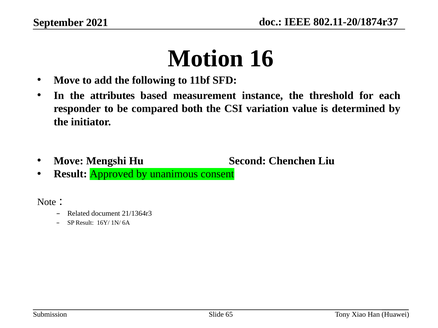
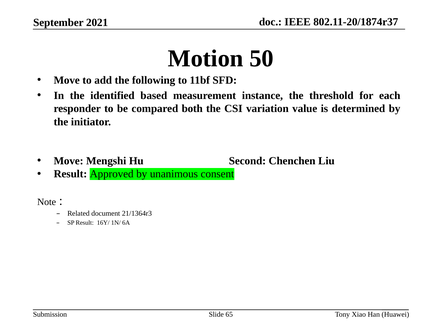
16: 16 -> 50 (262, 59)
attributes: attributes -> identified (112, 96)
